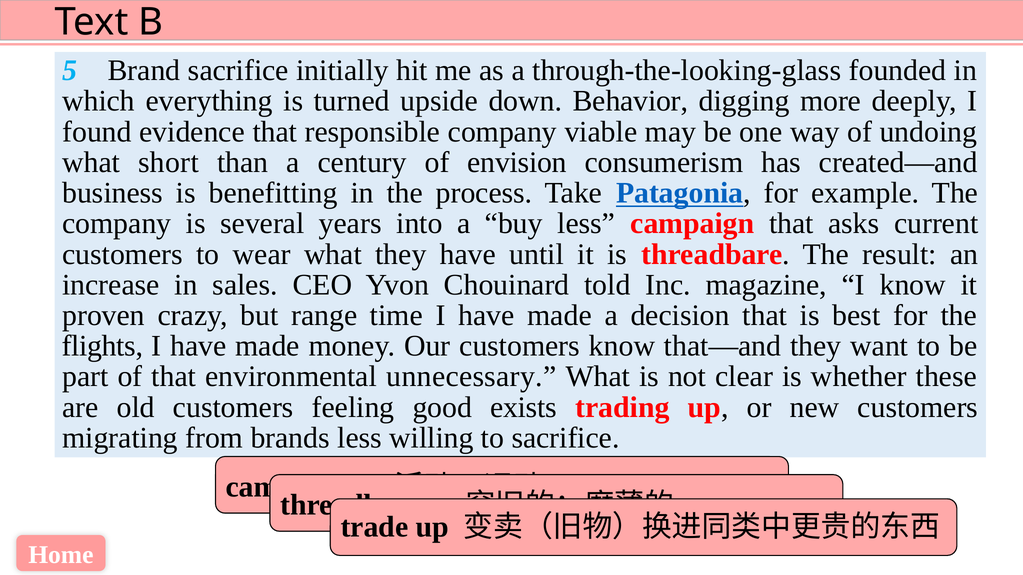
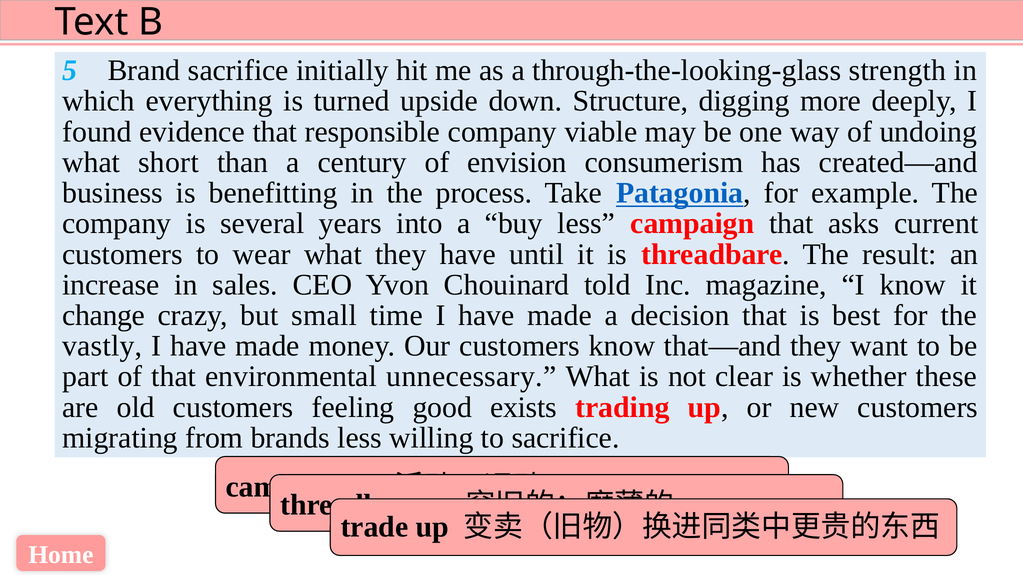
founded: founded -> strength (897, 71)
Behavior: Behavior -> Structure (630, 101)
proven: proven -> change (104, 315)
range: range -> small (324, 315)
flights: flights -> vastly (102, 346)
